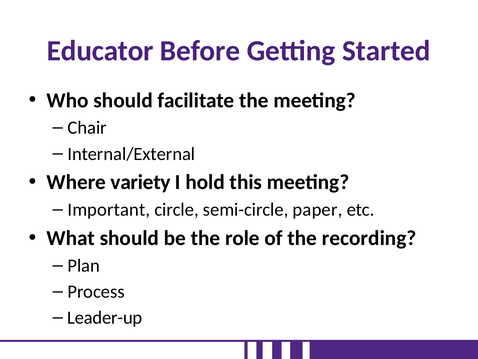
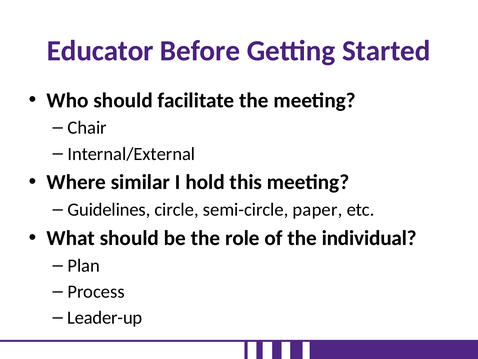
variety: variety -> similar (140, 182)
Important: Important -> Guidelines (109, 209)
recording: recording -> individual (369, 238)
